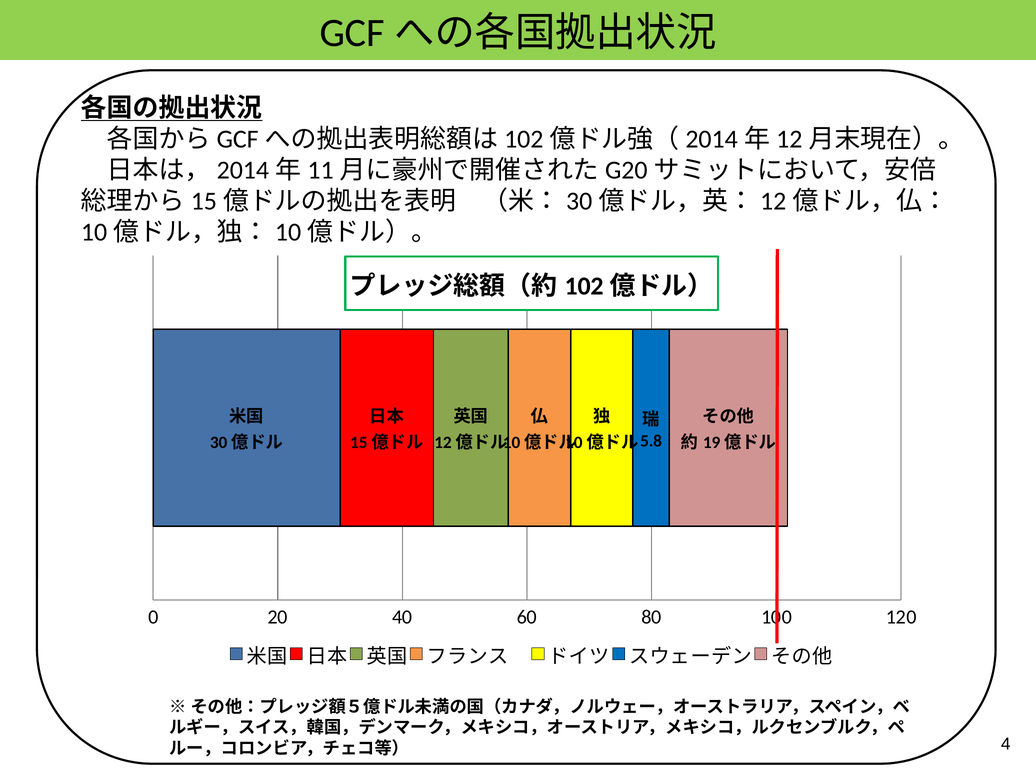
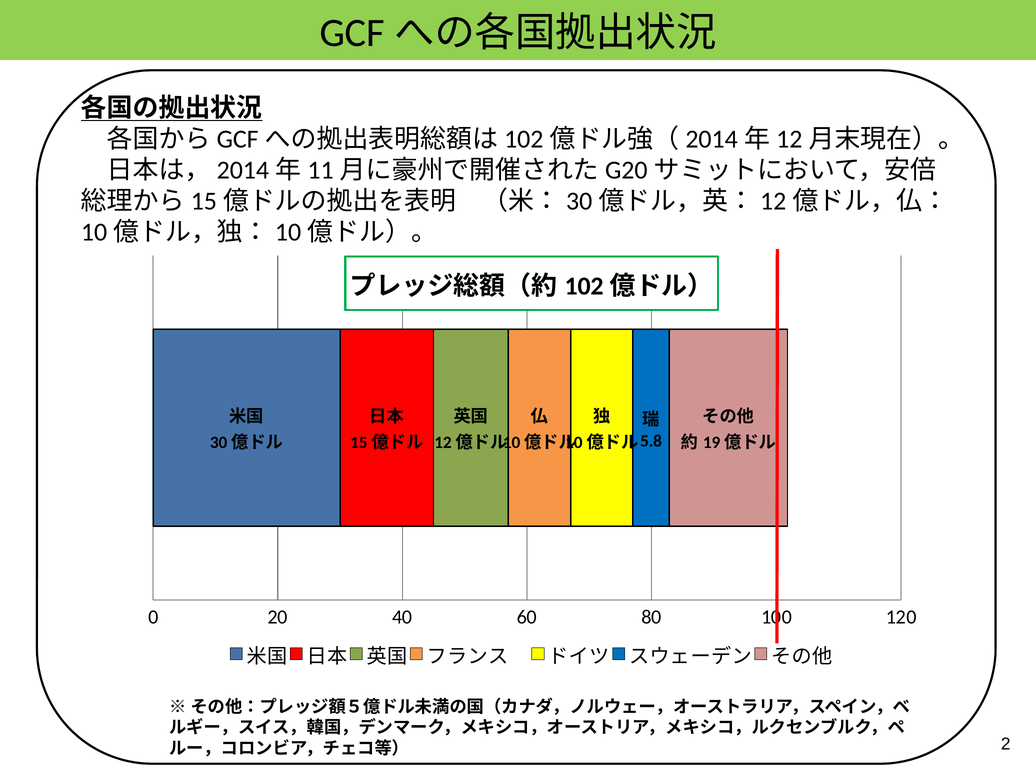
4: 4 -> 2 (1006, 744)
